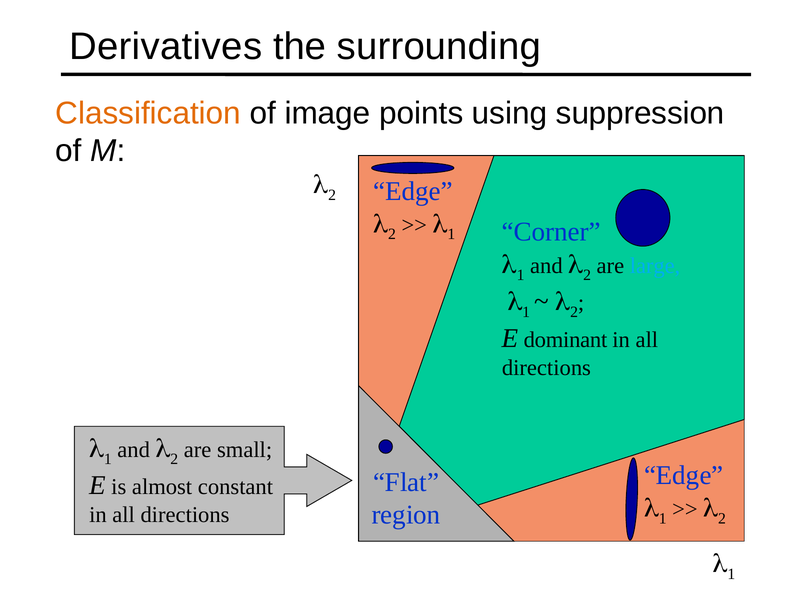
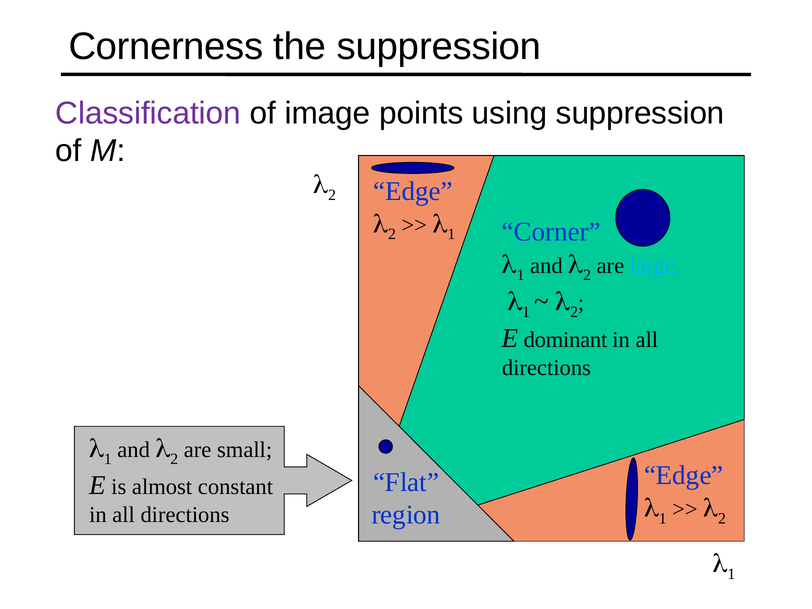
Derivatives: Derivatives -> Cornerness (166, 47)
the surrounding: surrounding -> suppression (439, 47)
Classification colour: orange -> purple (148, 113)
